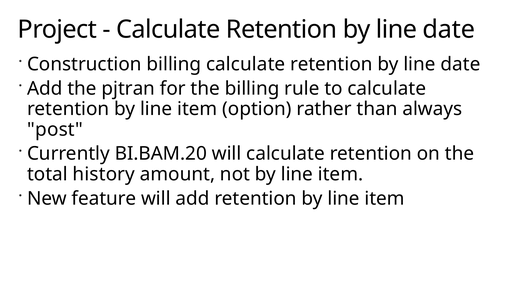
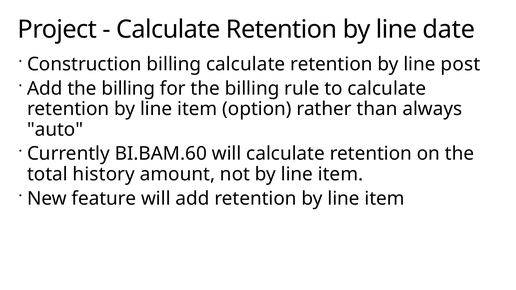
date: date -> post (460, 64)
Add the pjtran: pjtran -> billing (128, 89)
post: post -> auto (55, 130)
BI.BAM.20: BI.BAM.20 -> BI.BAM.60 (161, 154)
